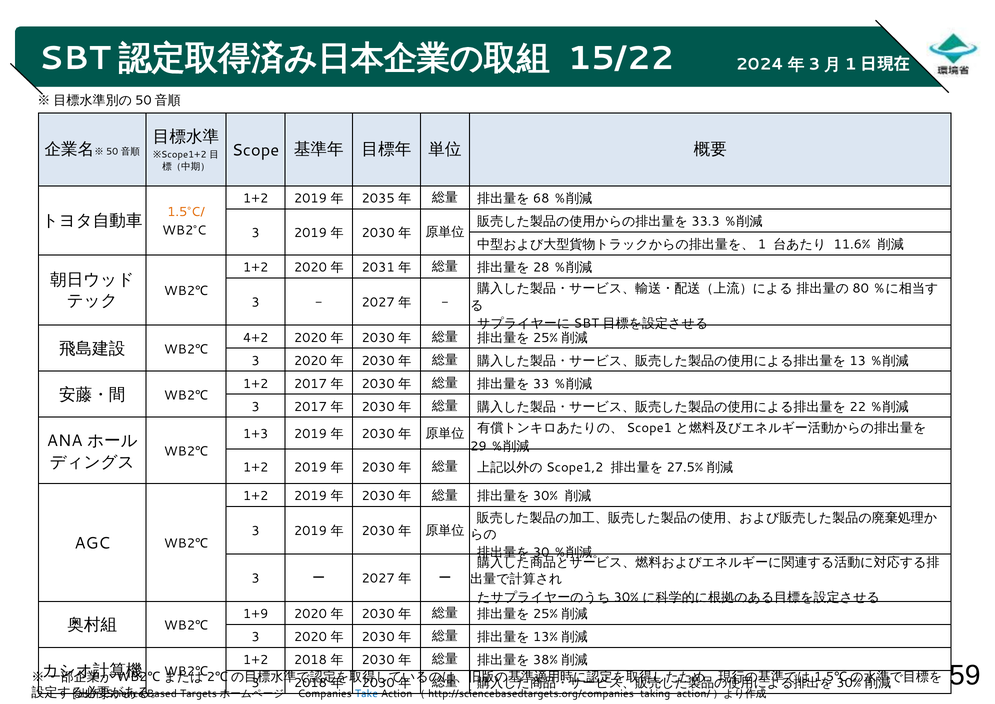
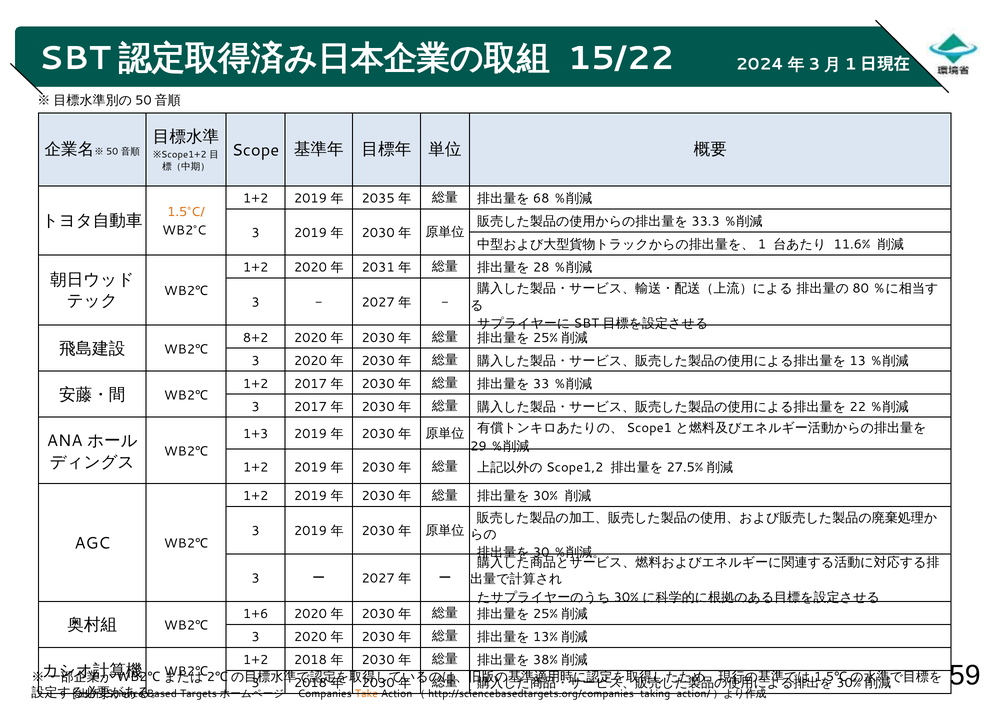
4+2: 4+2 -> 8+2 (256, 338)
1+9: 1+9 -> 1+6 (256, 613)
Take colour: blue -> orange (366, 693)
